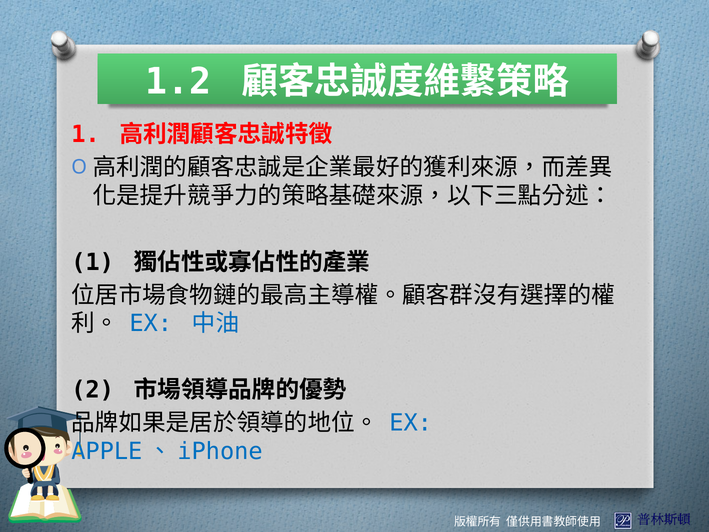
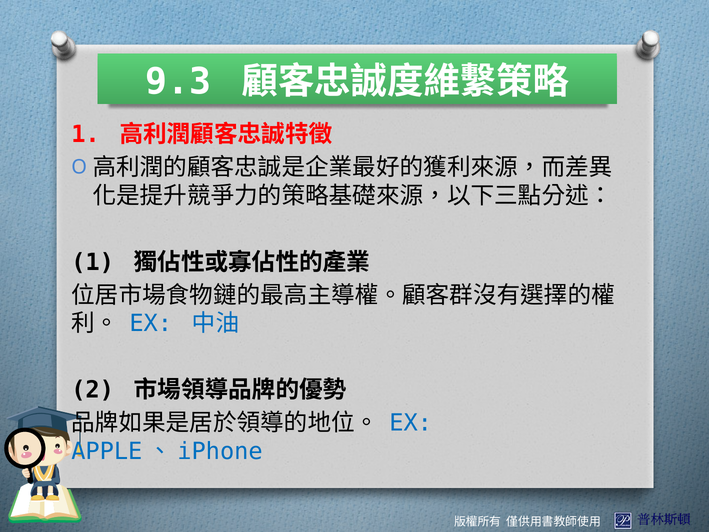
1.2: 1.2 -> 9.3 (178, 82)
